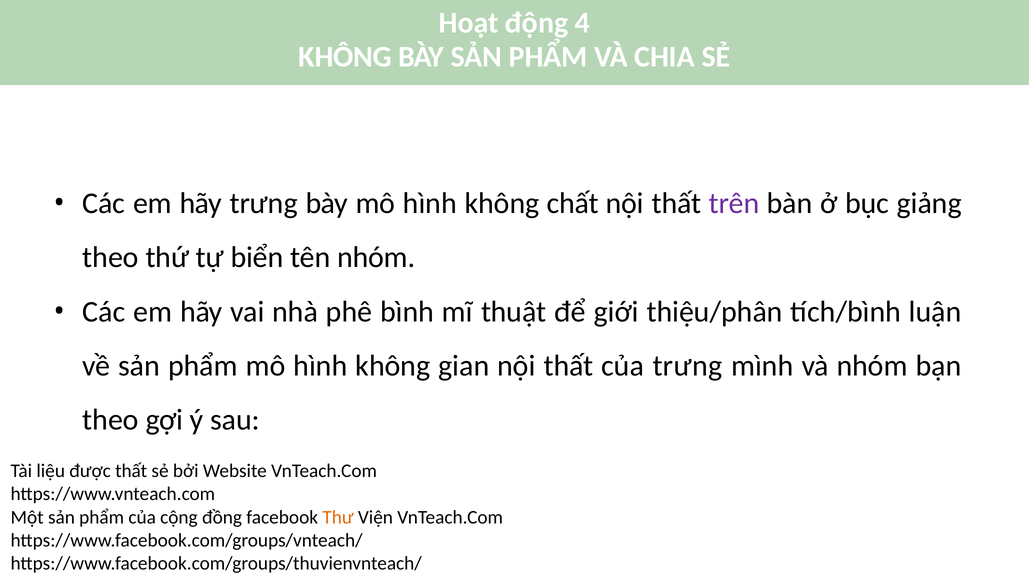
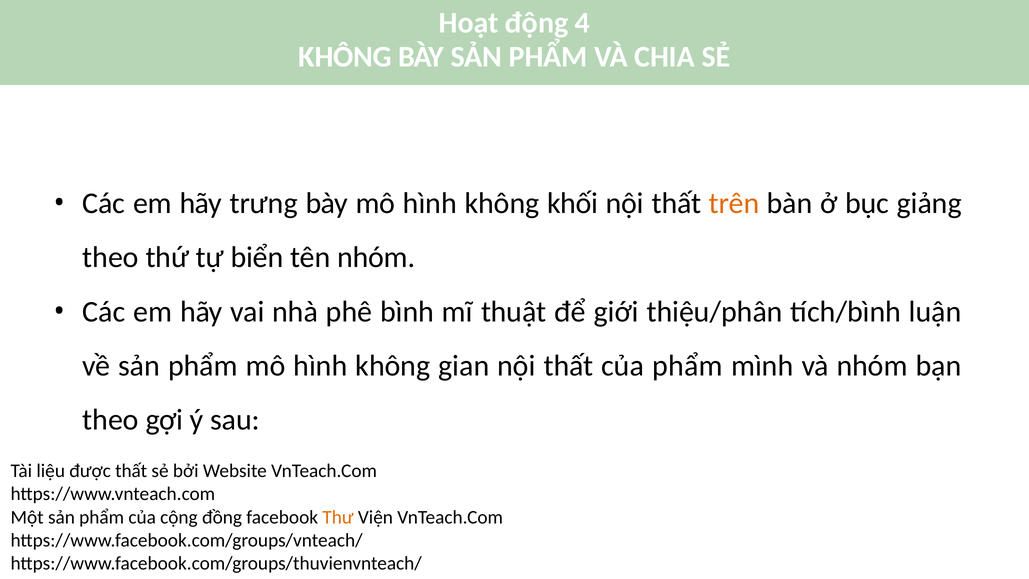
chất: chất -> khối (573, 203)
trên colour: purple -> orange (734, 203)
của trưng: trưng -> phẩm (687, 366)
